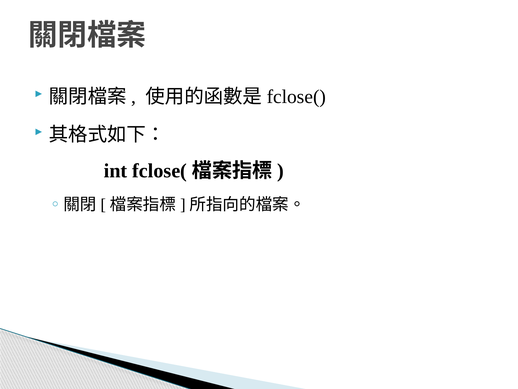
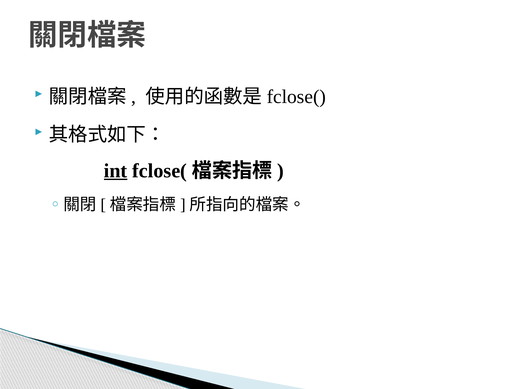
int underline: none -> present (116, 171)
